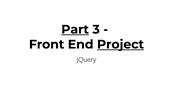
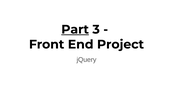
Project underline: present -> none (120, 45)
